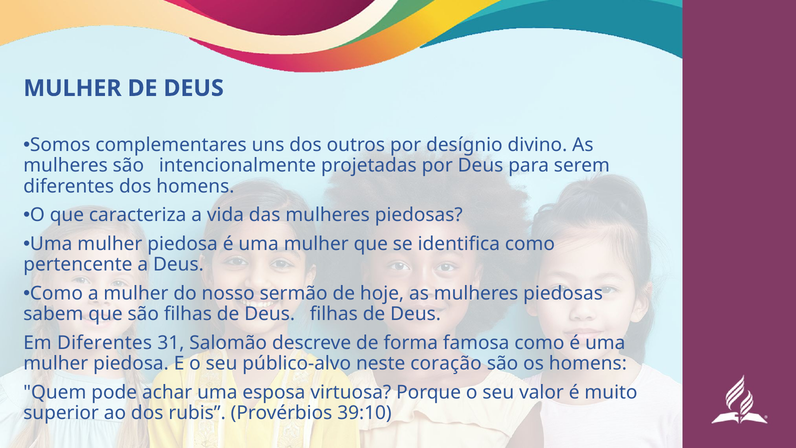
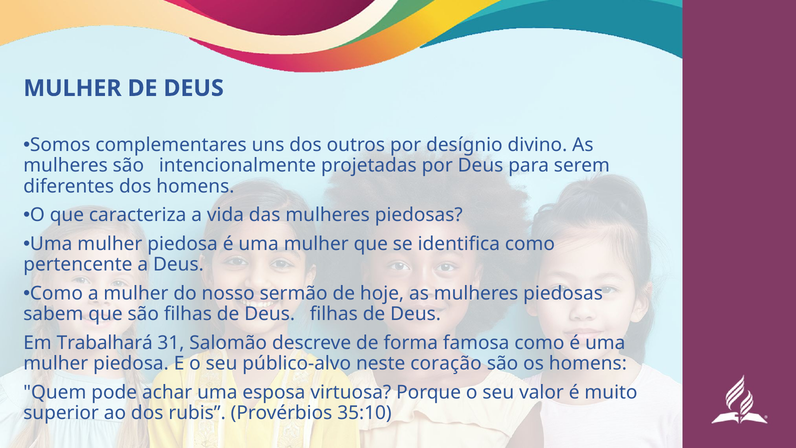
Em Diferentes: Diferentes -> Trabalhará (105, 343)
39:10: 39:10 -> 35:10 (364, 413)
